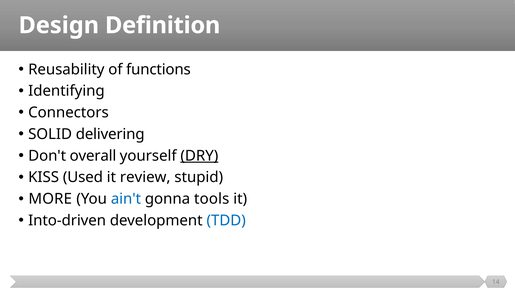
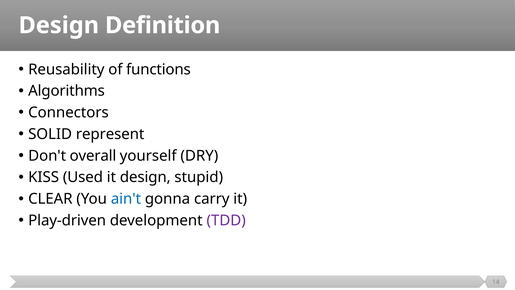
Identifying: Identifying -> Algorithms (67, 91)
delivering: delivering -> represent (110, 134)
DRY underline: present -> none (199, 156)
it review: review -> design (145, 177)
MORE: MORE -> CLEAR (50, 199)
tools: tools -> carry (212, 199)
Into-driven: Into-driven -> Play-driven (67, 220)
TDD colour: blue -> purple (226, 220)
